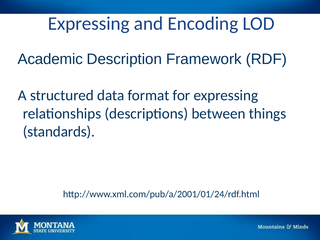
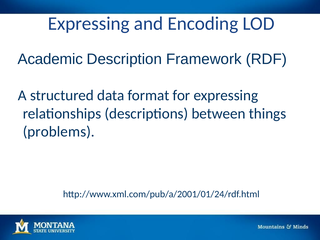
standards: standards -> problems (59, 132)
